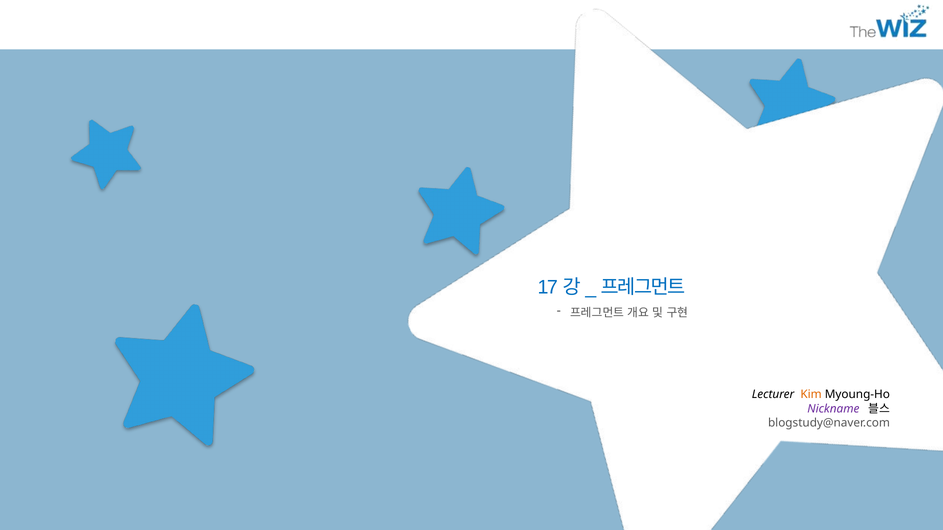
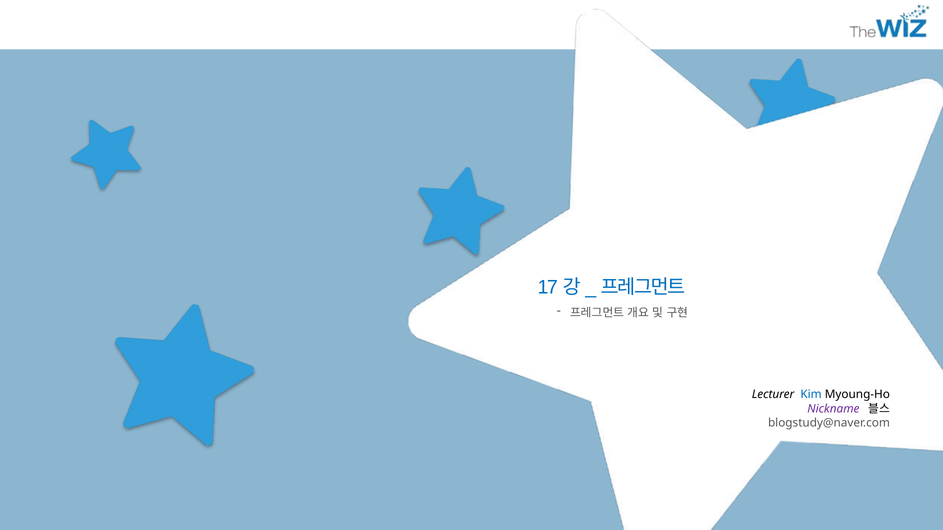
Kim colour: orange -> blue (811, 395)
